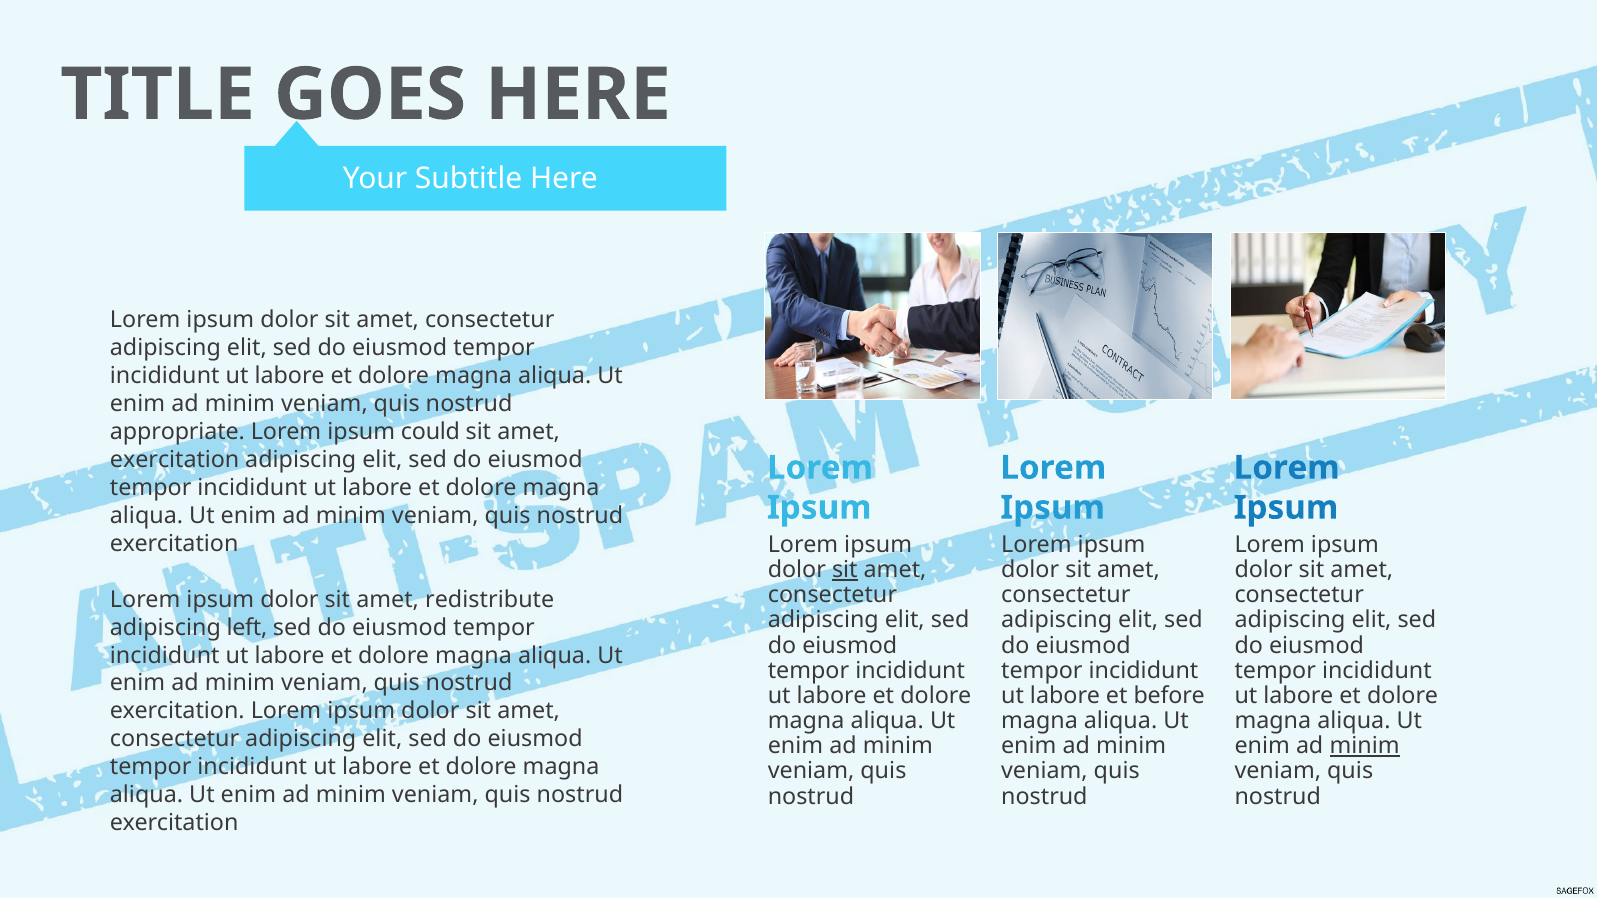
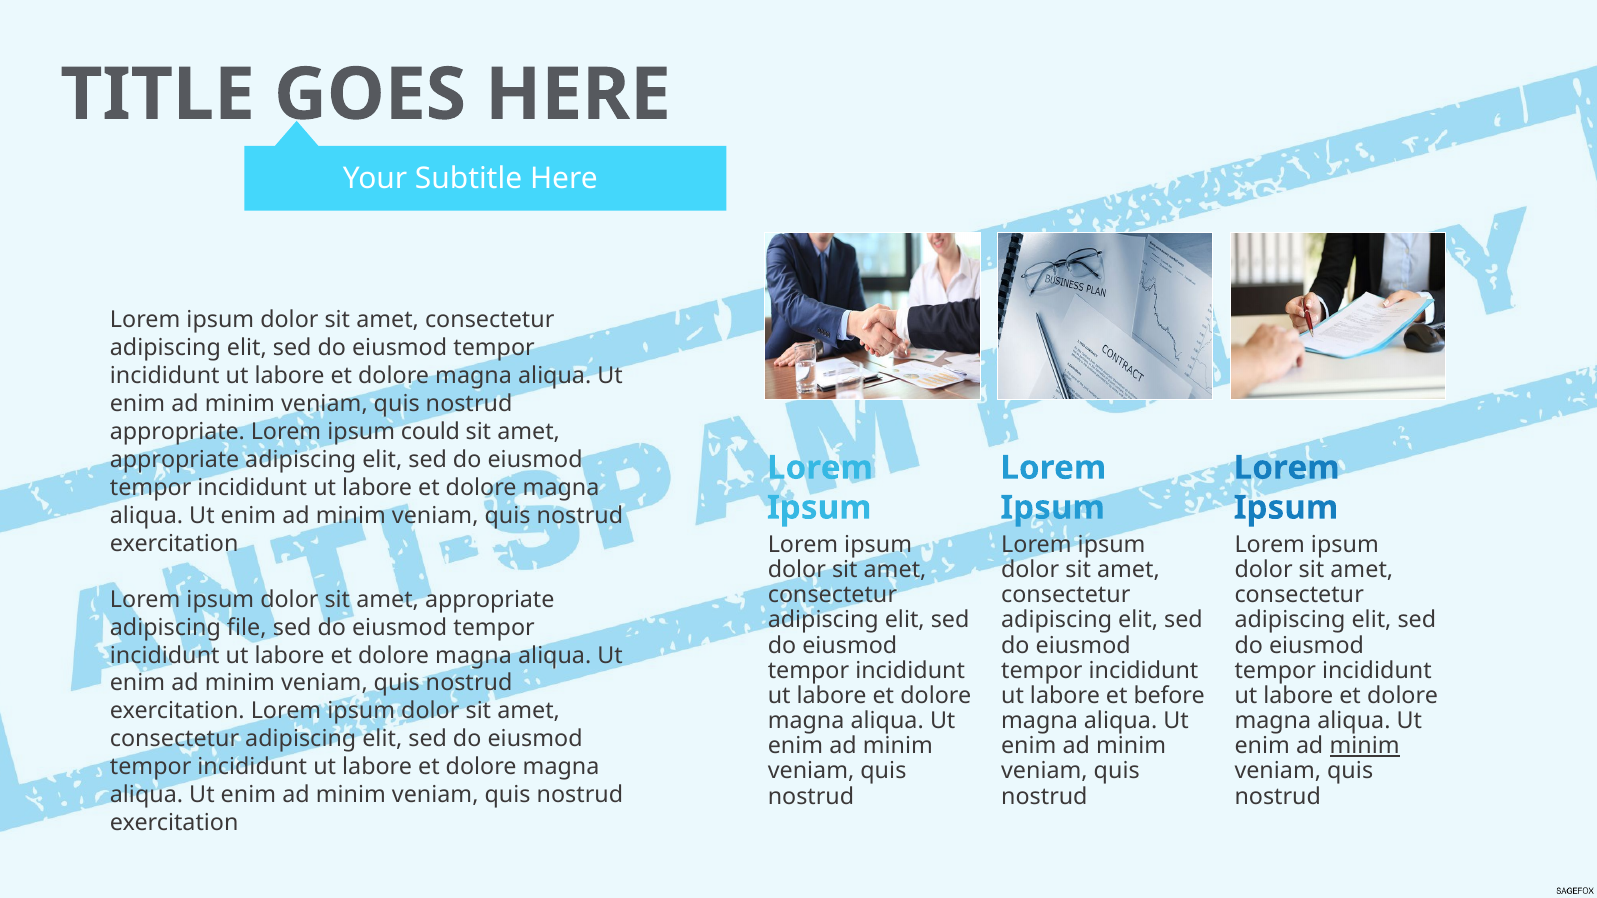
exercitation: exercitation -> appropriate (175, 460)
sit underline: present -> none (845, 570)
dolor sit amet redistribute: redistribute -> appropriate (490, 600)
left: left -> file (247, 628)
